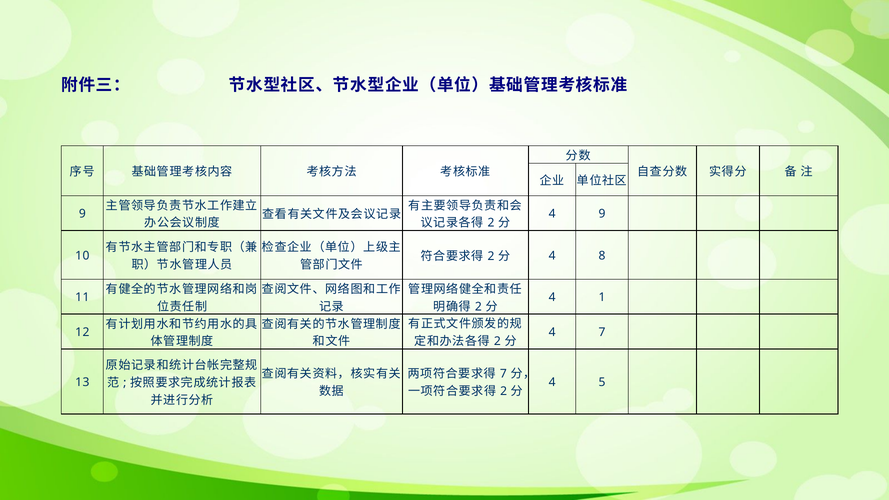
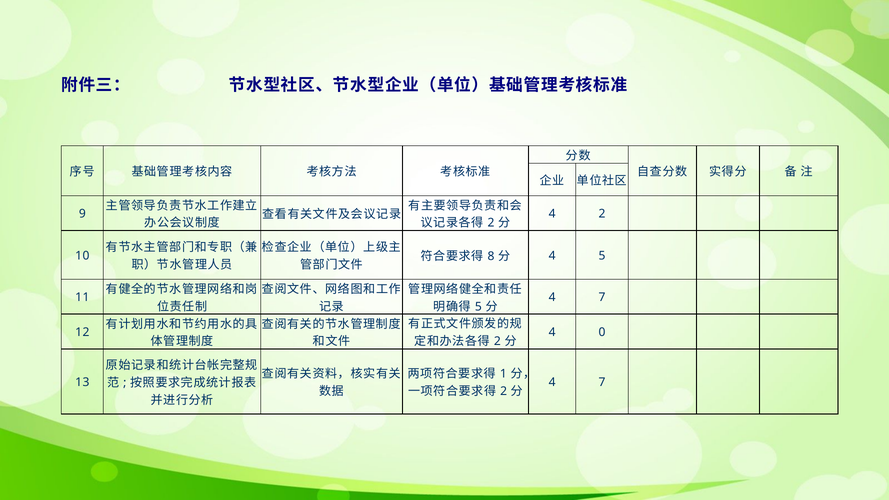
4 9: 9 -> 2 (602, 214)
2: 2 -> 8 (491, 256)
4 8: 8 -> 5 (602, 255)
1: 1 -> 7 (602, 297)
2: 2 -> 5 (478, 307)
4 7: 7 -> 0 (602, 332)
7: 7 -> 1 (503, 374)
5: 5 -> 7 (602, 382)
